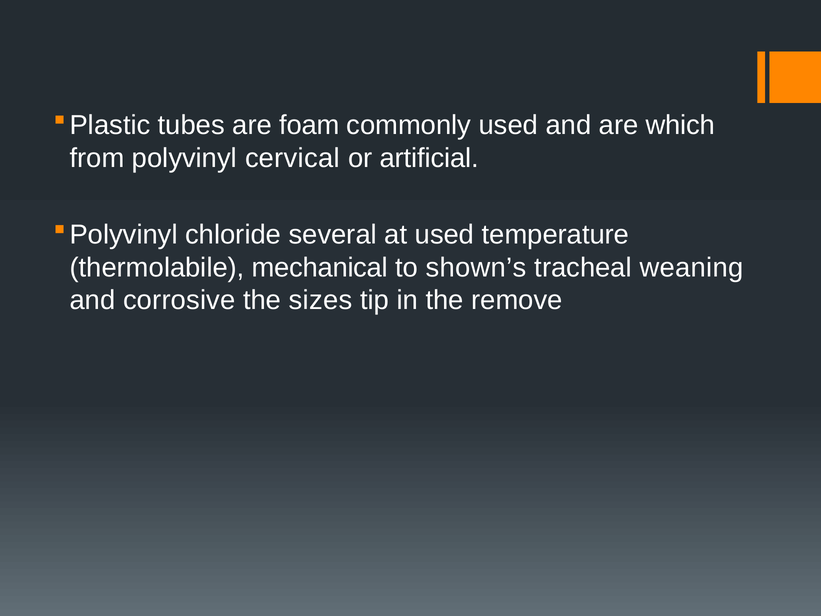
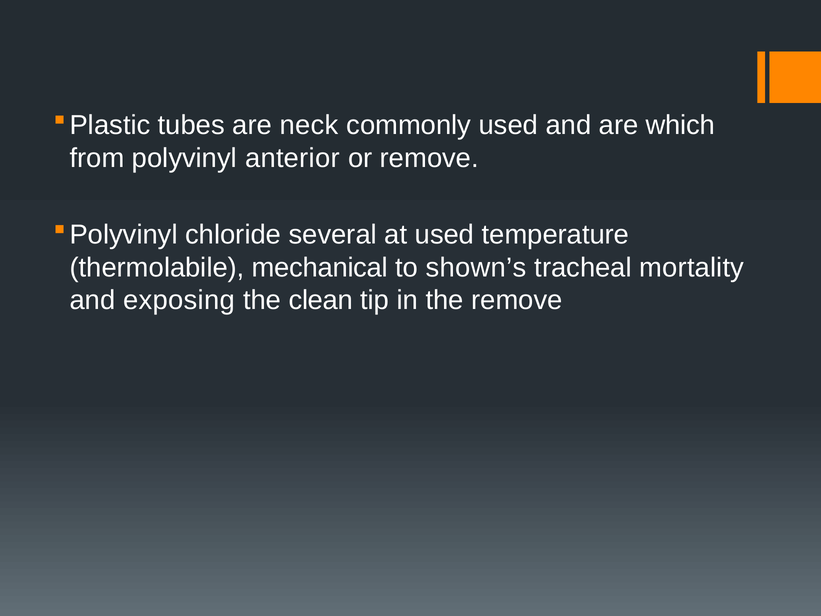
foam: foam -> neck (309, 125)
cervical: cervical -> anterior (292, 158)
or artificial: artificial -> remove (429, 158)
weaning: weaning -> mortality (692, 267)
corrosive: corrosive -> exposing (179, 300)
sizes: sizes -> clean (321, 300)
